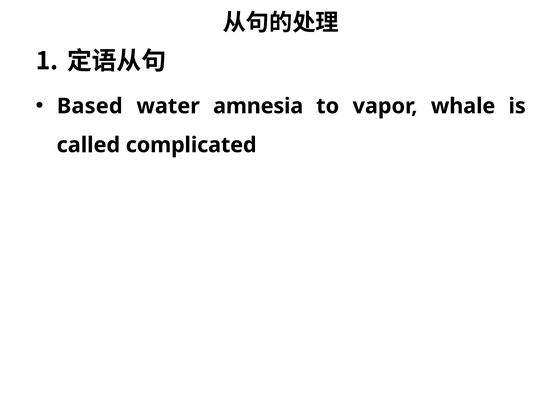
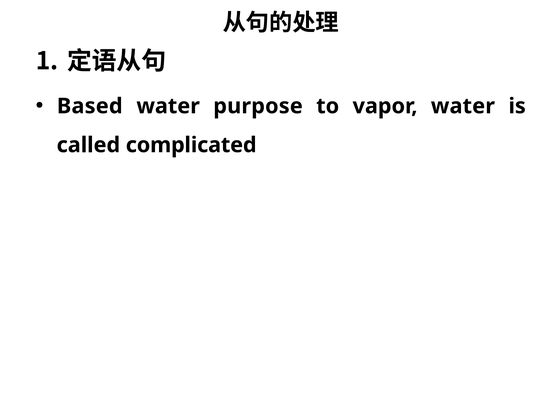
amnesia: amnesia -> purpose (258, 106)
vapor whale: whale -> water (463, 106)
